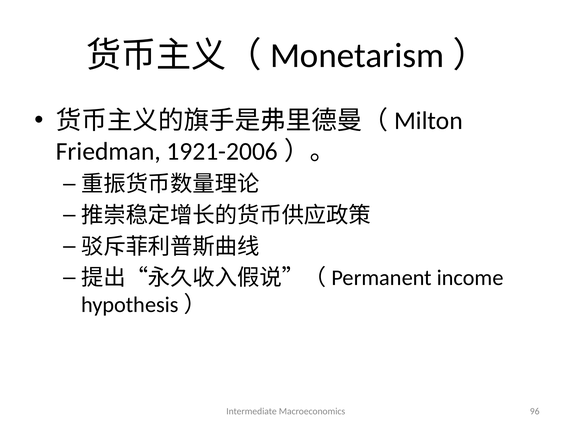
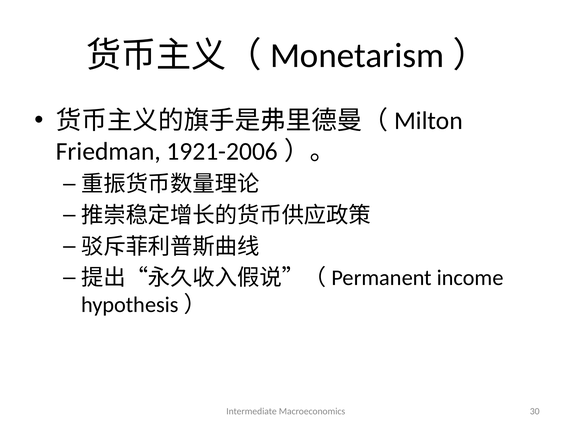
96: 96 -> 30 (535, 411)
